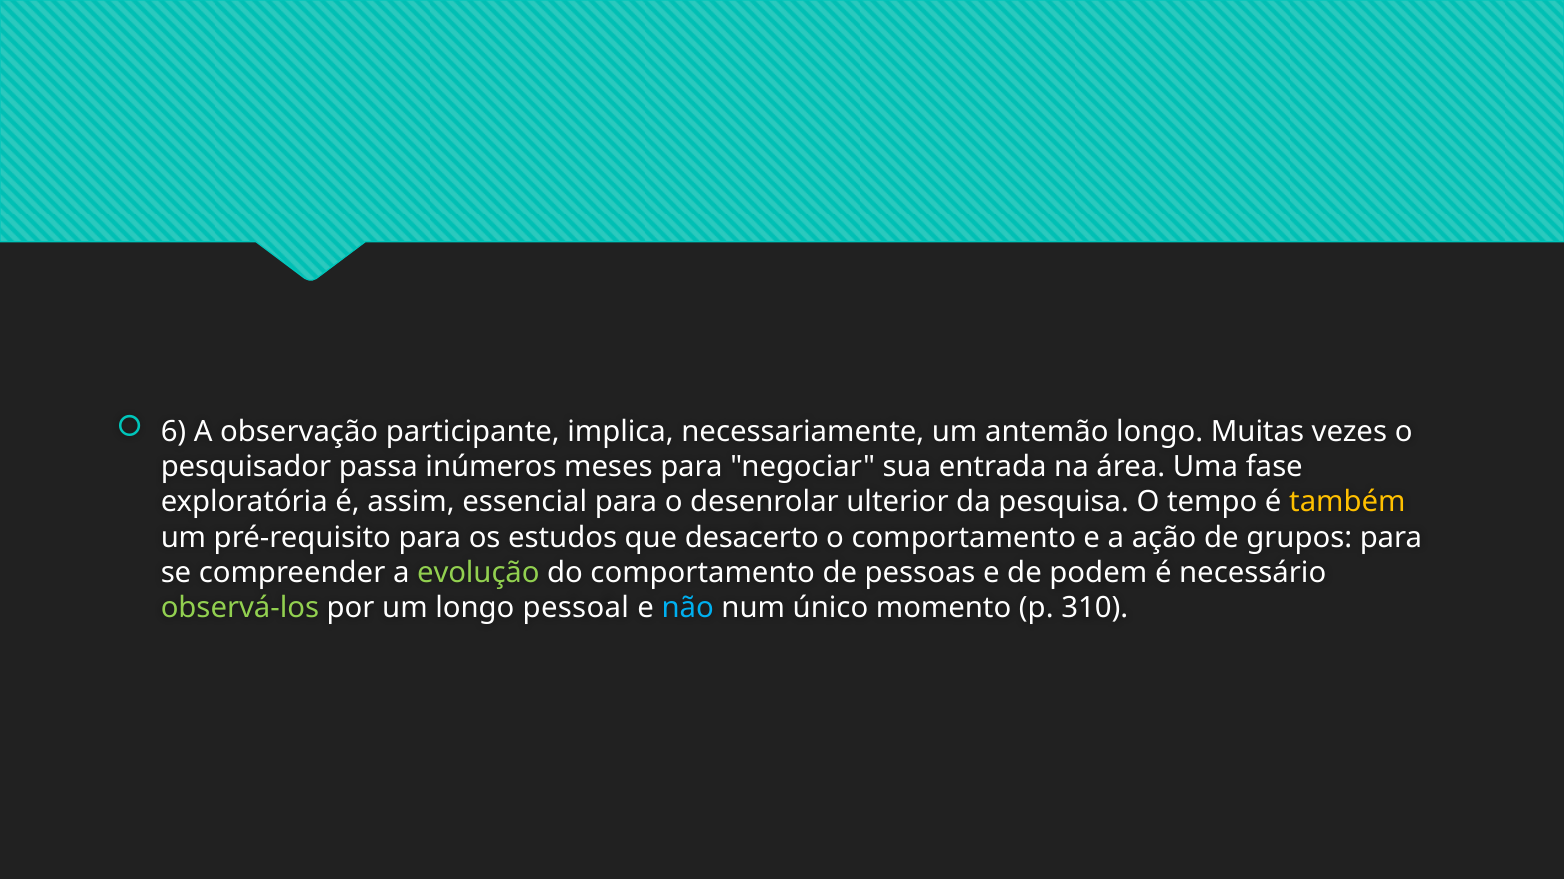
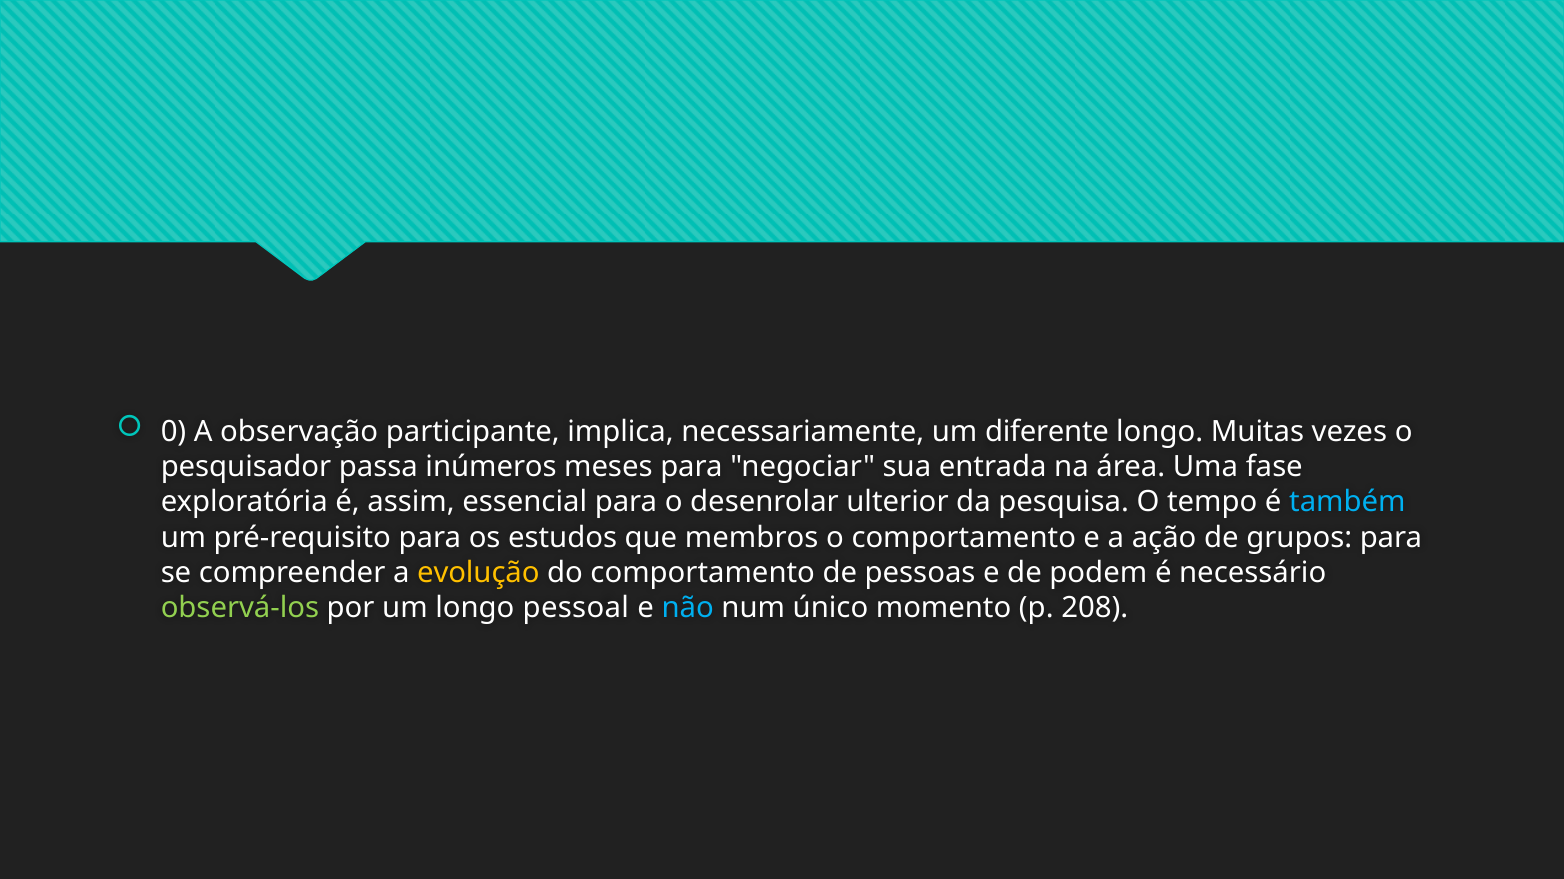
6: 6 -> 0 (174, 432)
antemão: antemão -> diferente (1047, 432)
também colour: yellow -> light blue (1347, 503)
desacerto: desacerto -> membros (752, 538)
evolução colour: light green -> yellow (478, 573)
310: 310 -> 208 (1095, 608)
